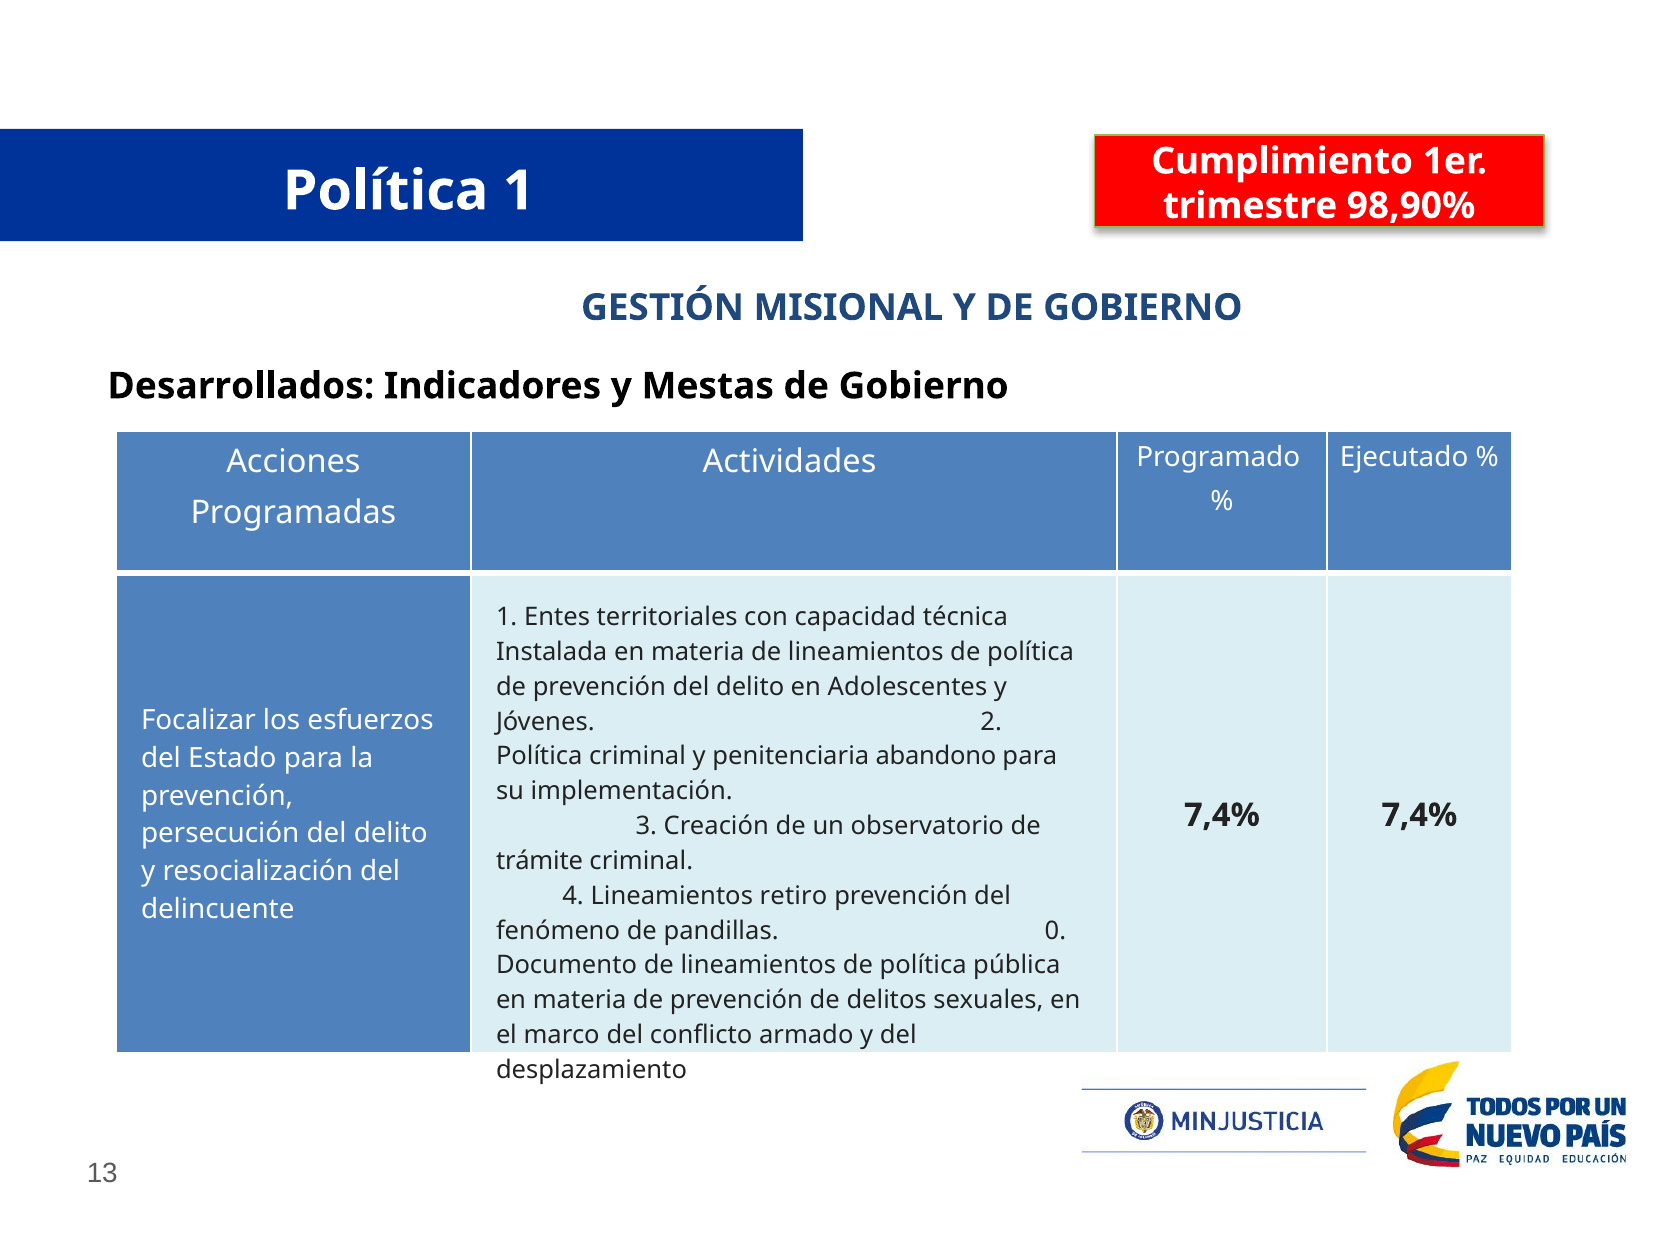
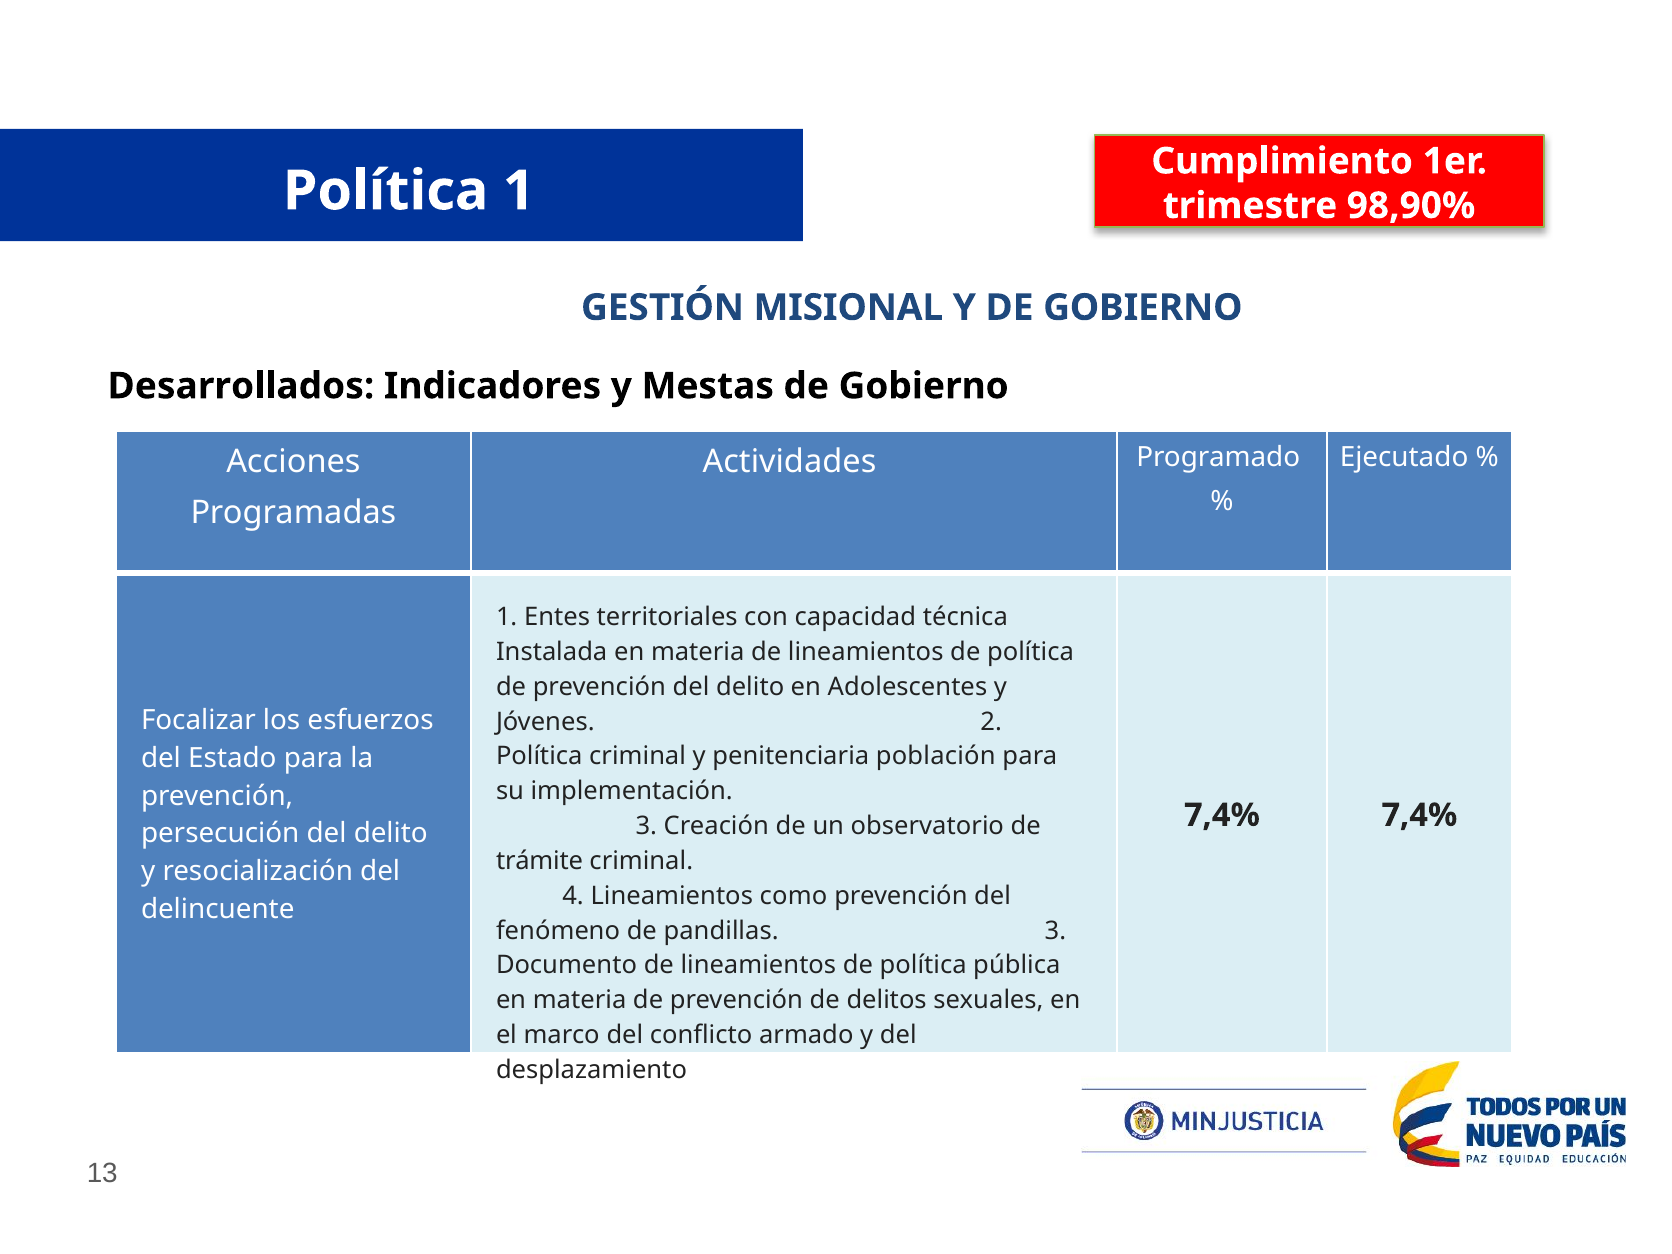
abandono: abandono -> población (936, 757)
retiro: retiro -> como (794, 896)
pandillas 0: 0 -> 3 (1055, 931)
